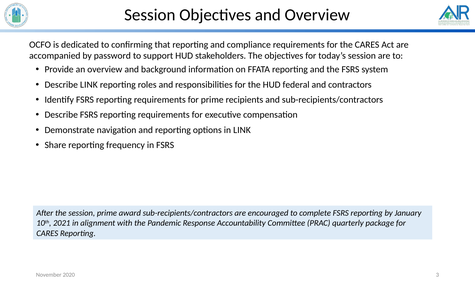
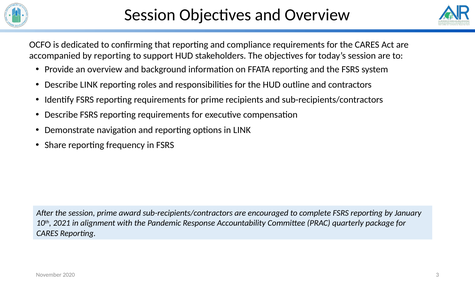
by password: password -> reporting (112, 56)
federal: federal -> outline (296, 85)
